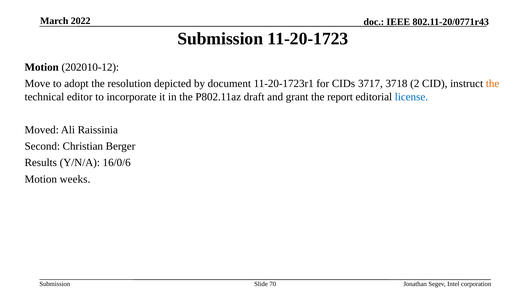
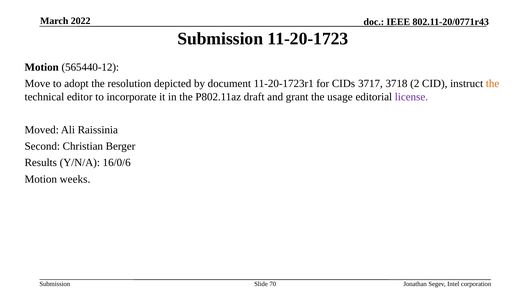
202010-12: 202010-12 -> 565440-12 (90, 67)
report: report -> usage (340, 97)
license colour: blue -> purple (411, 97)
